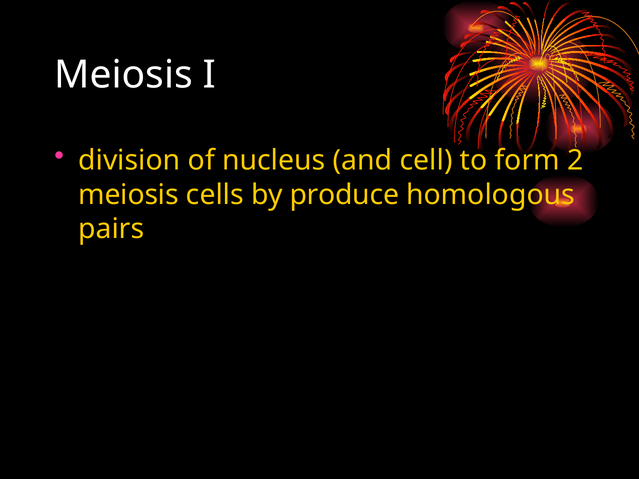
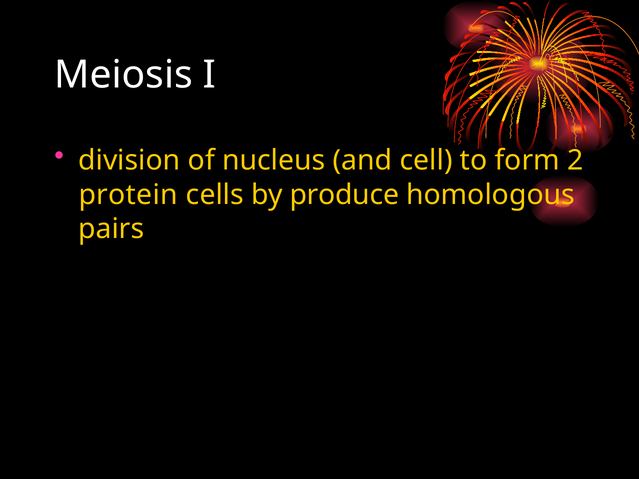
meiosis: meiosis -> protein (128, 195)
